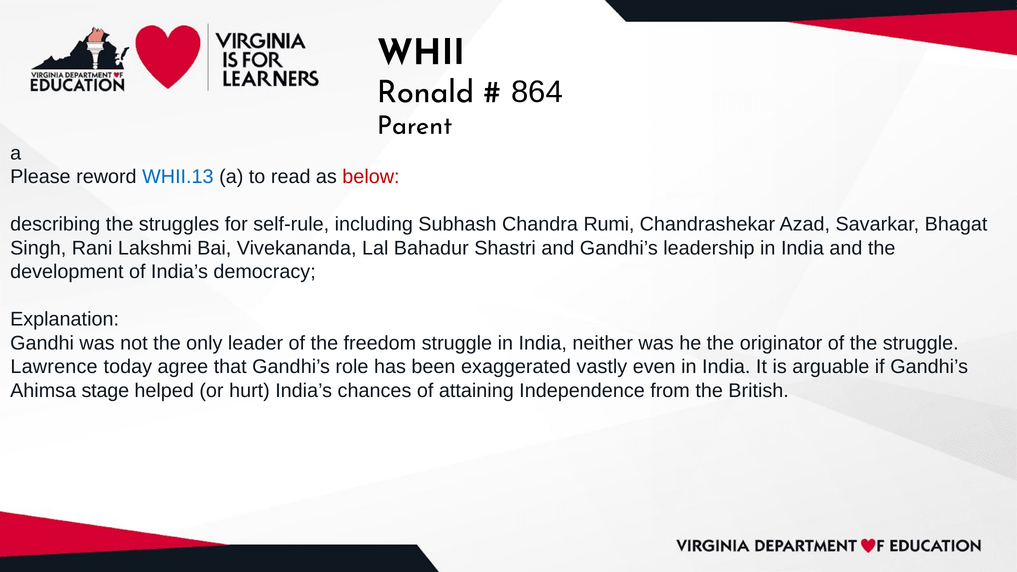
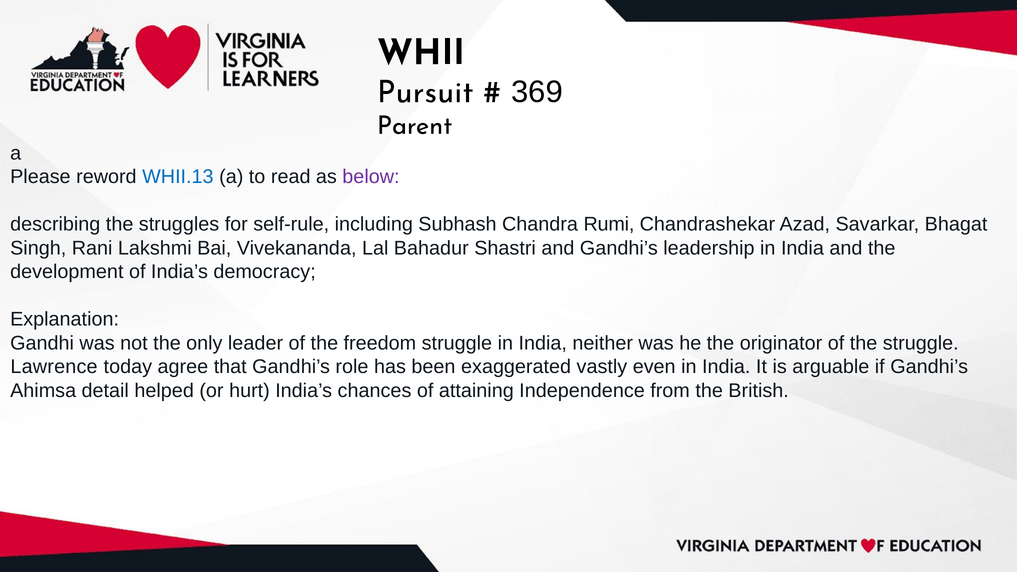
Ronald: Ronald -> Pursuit (425, 92)
864: 864 -> 369 (537, 92)
below colour: red -> purple (371, 177)
stage: stage -> detail (105, 391)
